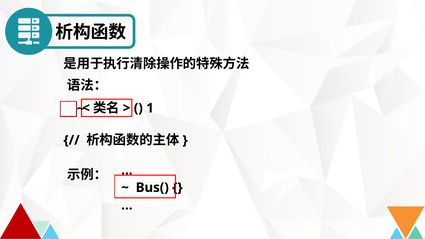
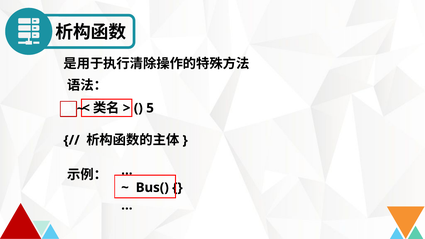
1: 1 -> 5 (150, 108)
